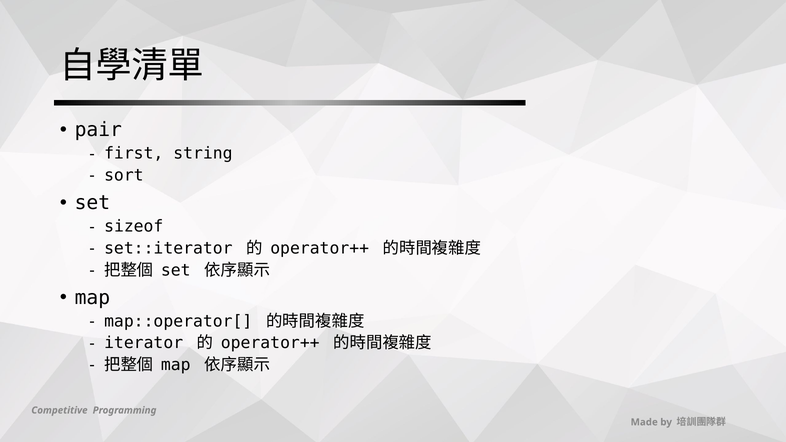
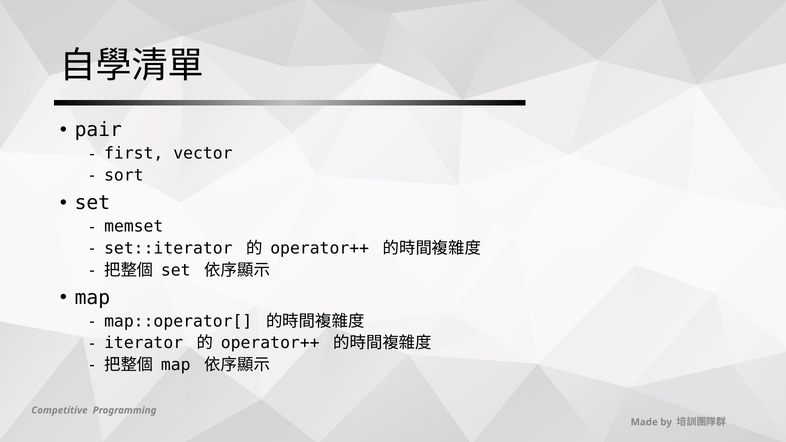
string: string -> vector (203, 154)
sizeof: sizeof -> memset (134, 227)
